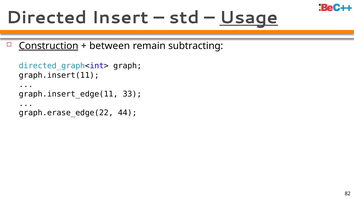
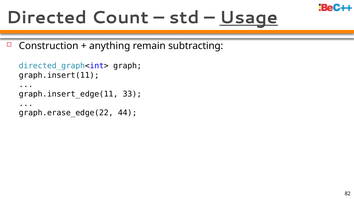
Insert: Insert -> Count (120, 18)
Construction underline: present -> none (49, 46)
between: between -> anything (110, 46)
